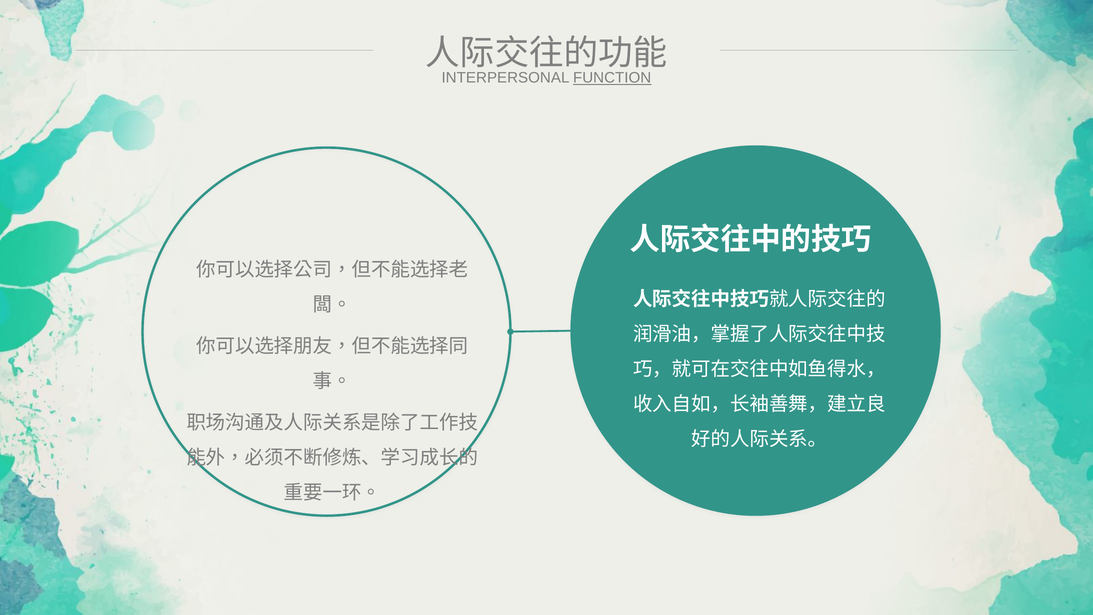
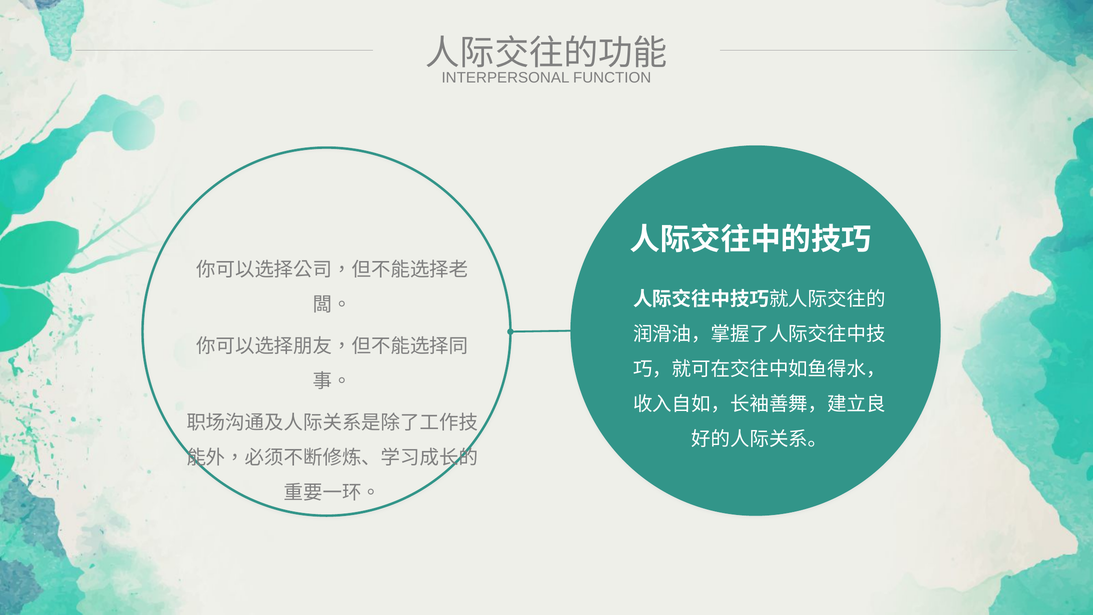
FUNCTION underline: present -> none (612, 78)
